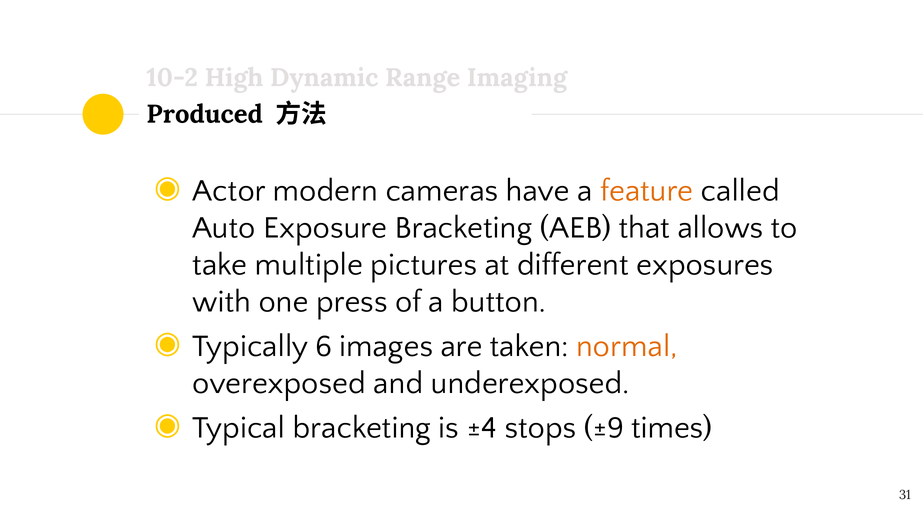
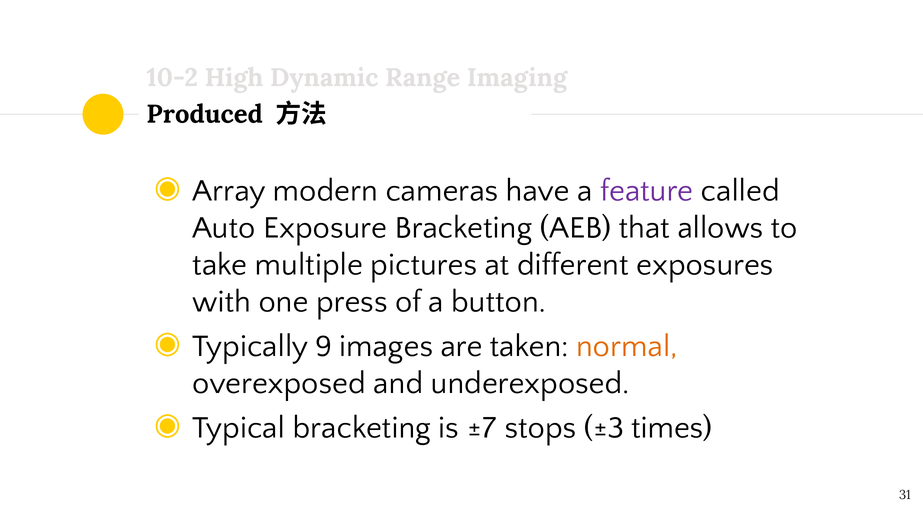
Actor: Actor -> Array (229, 191)
feature colour: orange -> purple (647, 191)
6: 6 -> 9 (324, 346)
±4: ±4 -> ±7 (482, 428)
±9: ±9 -> ±3 (604, 428)
